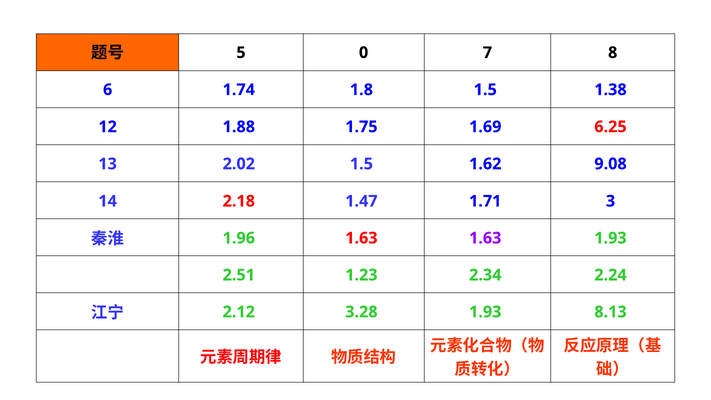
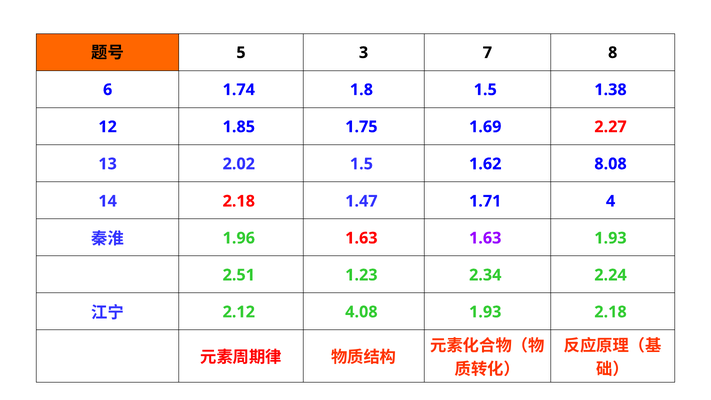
0: 0 -> 3 (364, 53)
1.88: 1.88 -> 1.85 (239, 127)
6.25: 6.25 -> 2.27 (611, 127)
9.08: 9.08 -> 8.08 (611, 164)
3: 3 -> 4 (611, 201)
3.28: 3.28 -> 4.08 (361, 312)
1.93 8.13: 8.13 -> 2.18 (611, 312)
